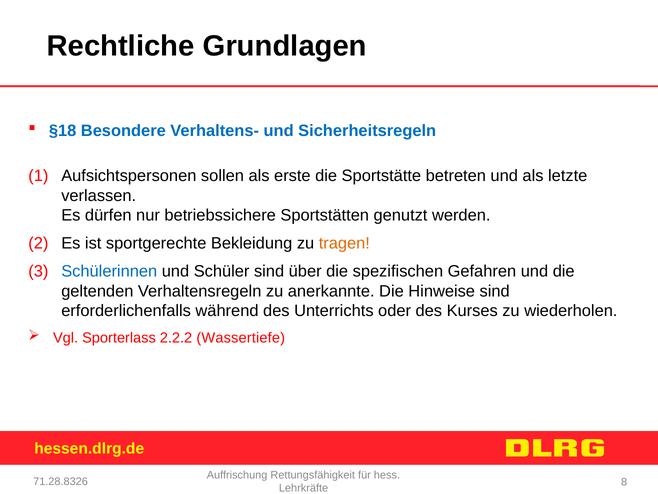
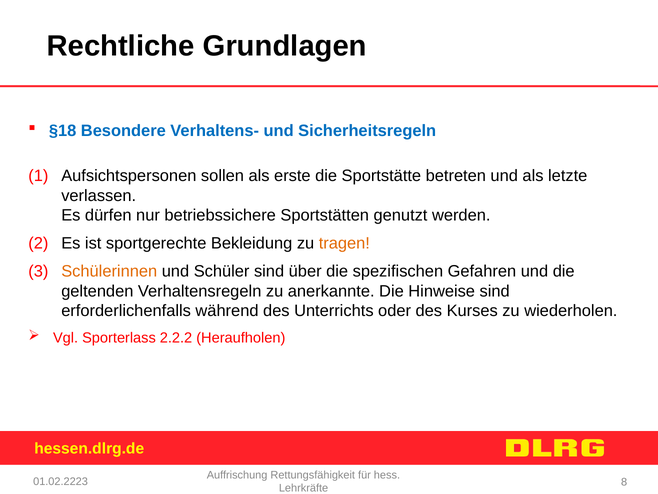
Schülerinnen colour: blue -> orange (109, 271)
Wassertiefe: Wassertiefe -> Heraufholen (241, 337)
71.28.8326: 71.28.8326 -> 01.02.2223 (61, 481)
